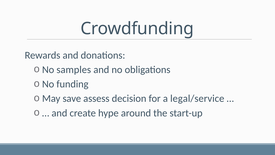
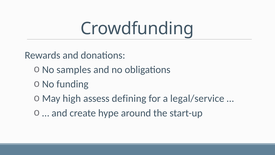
save: save -> high (72, 98)
decision: decision -> defining (129, 98)
